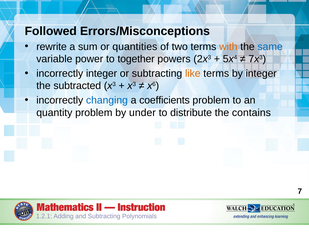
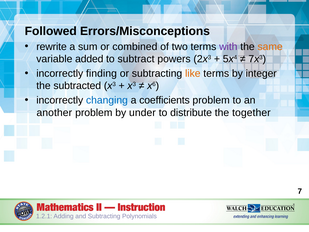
quantities: quantities -> combined (135, 47)
with colour: orange -> purple (228, 47)
same colour: blue -> orange (270, 47)
power: power -> added (89, 59)
together: together -> subtract (136, 59)
incorrectly integer: integer -> finding (101, 73)
quantity: quantity -> another (54, 112)
contains: contains -> together (251, 112)
